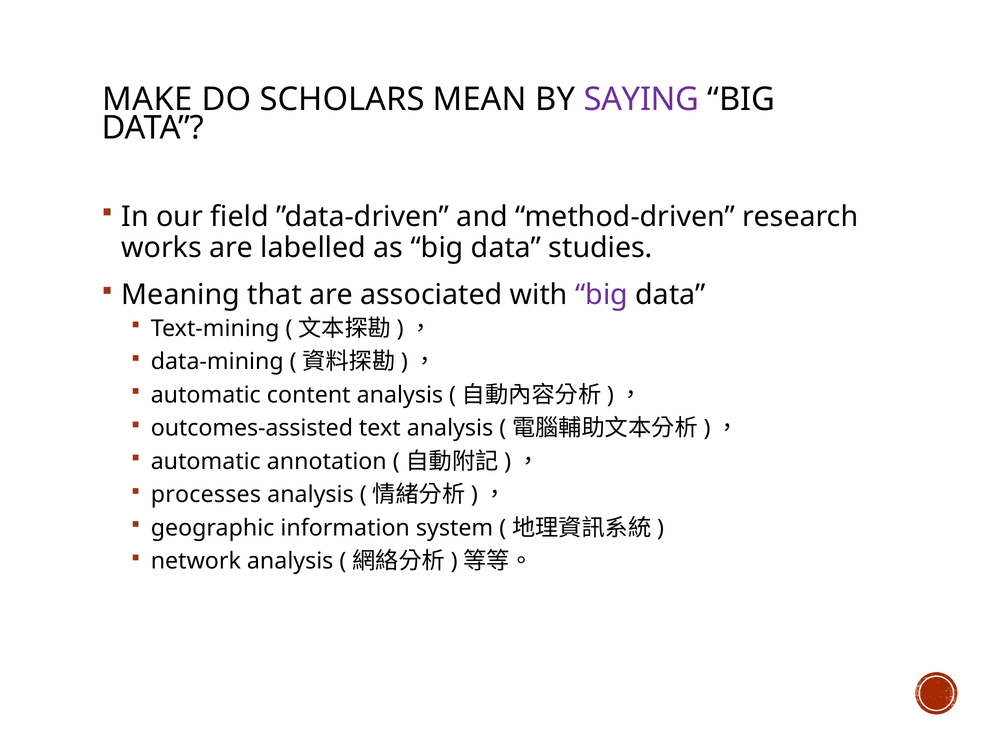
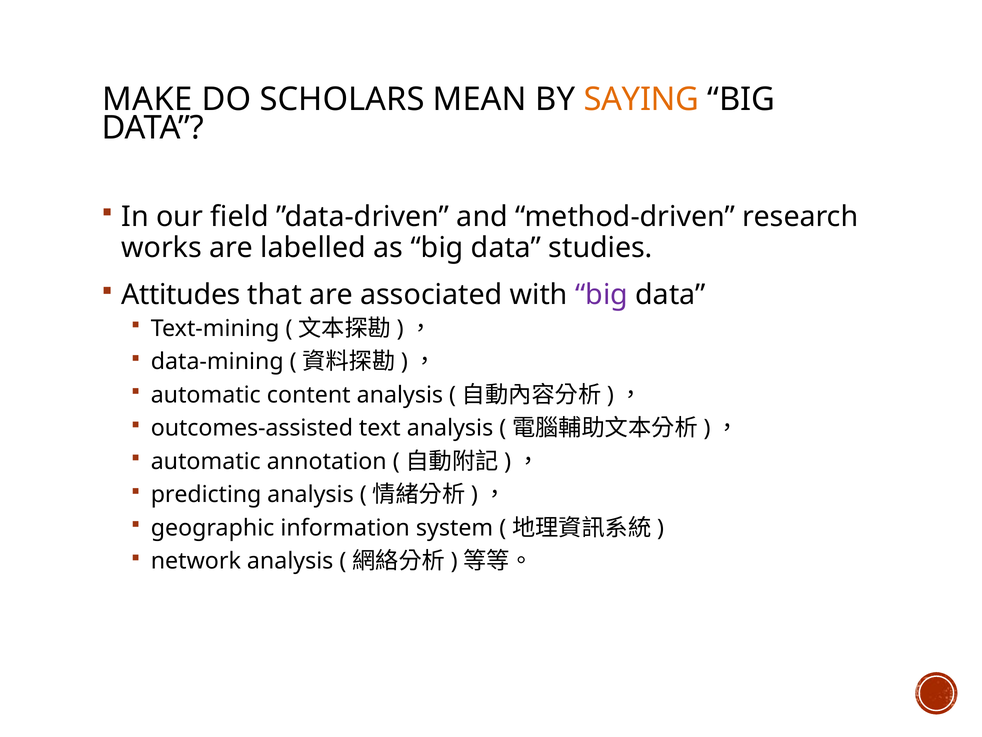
SAYING colour: purple -> orange (641, 100)
Meaning: Meaning -> Attitudes (181, 295)
processes: processes -> predicting (206, 494)
